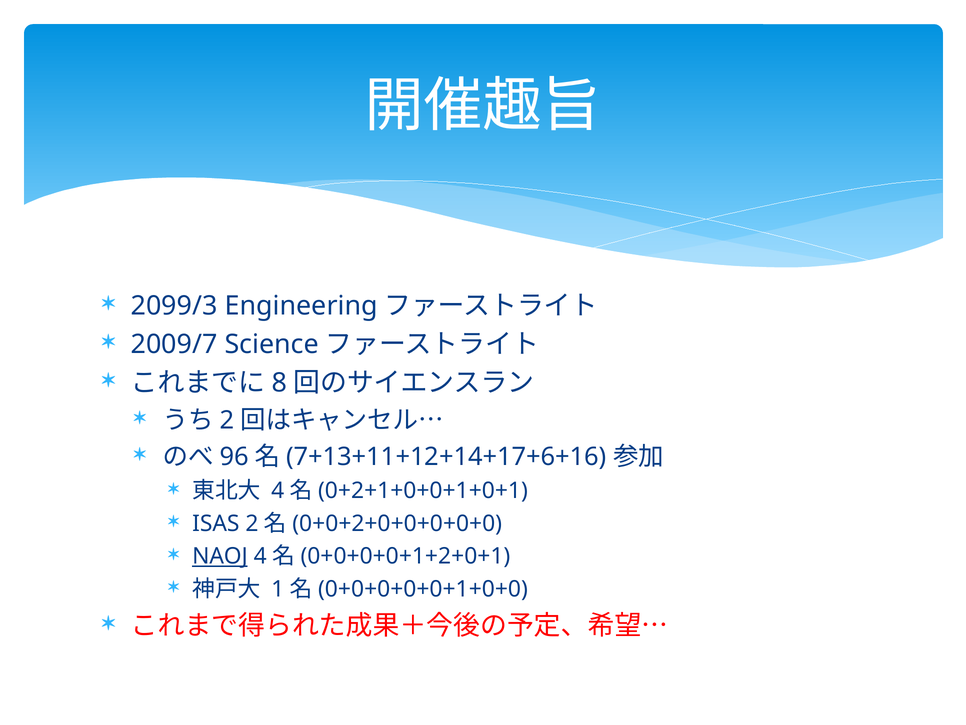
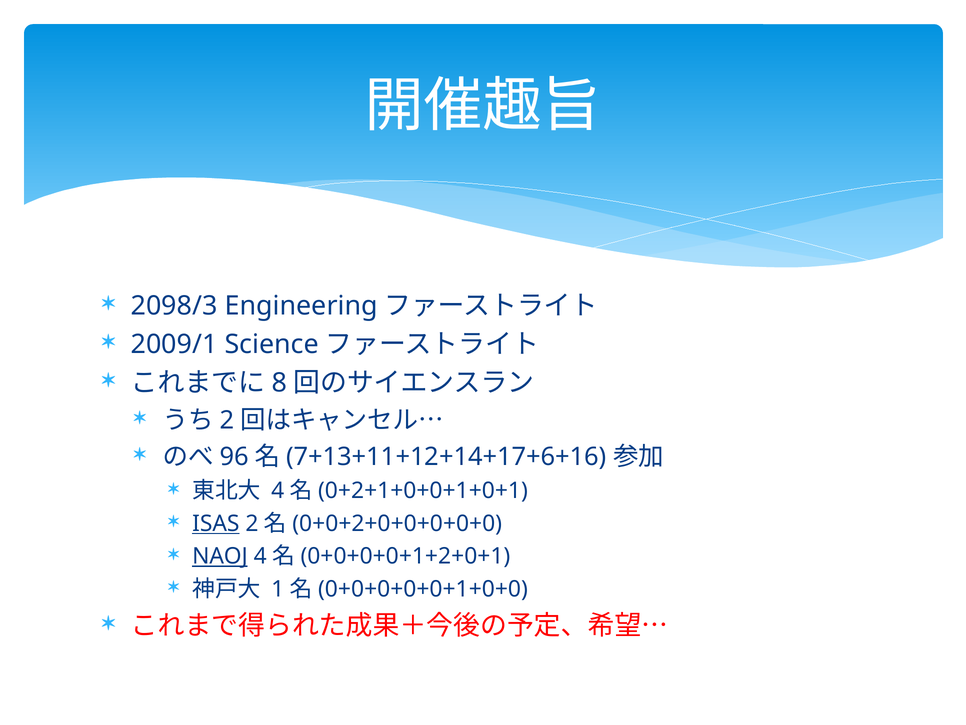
2099/3: 2099/3 -> 2098/3 (174, 305)
2009/7: 2009/7 -> 2009/1 (174, 344)
ISAS underline: none -> present (216, 523)
